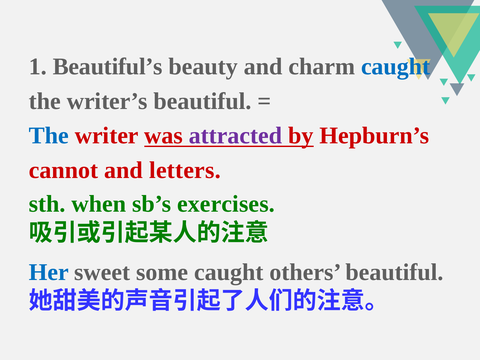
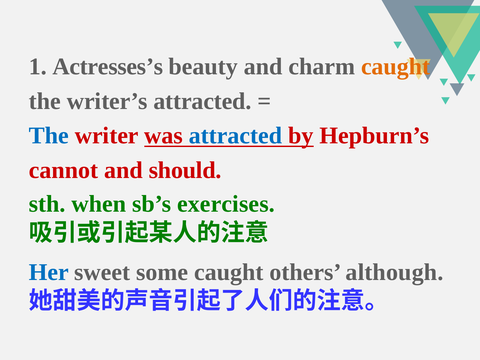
Beautiful’s: Beautiful’s -> Actresses’s (108, 67)
caught colour: blue -> orange (396, 67)
writer’s beautiful: beautiful -> attracted (202, 101)
attracted colour: purple -> blue (236, 136)
letters: letters -> should (185, 170)
others beautiful: beautiful -> although (394, 272)
